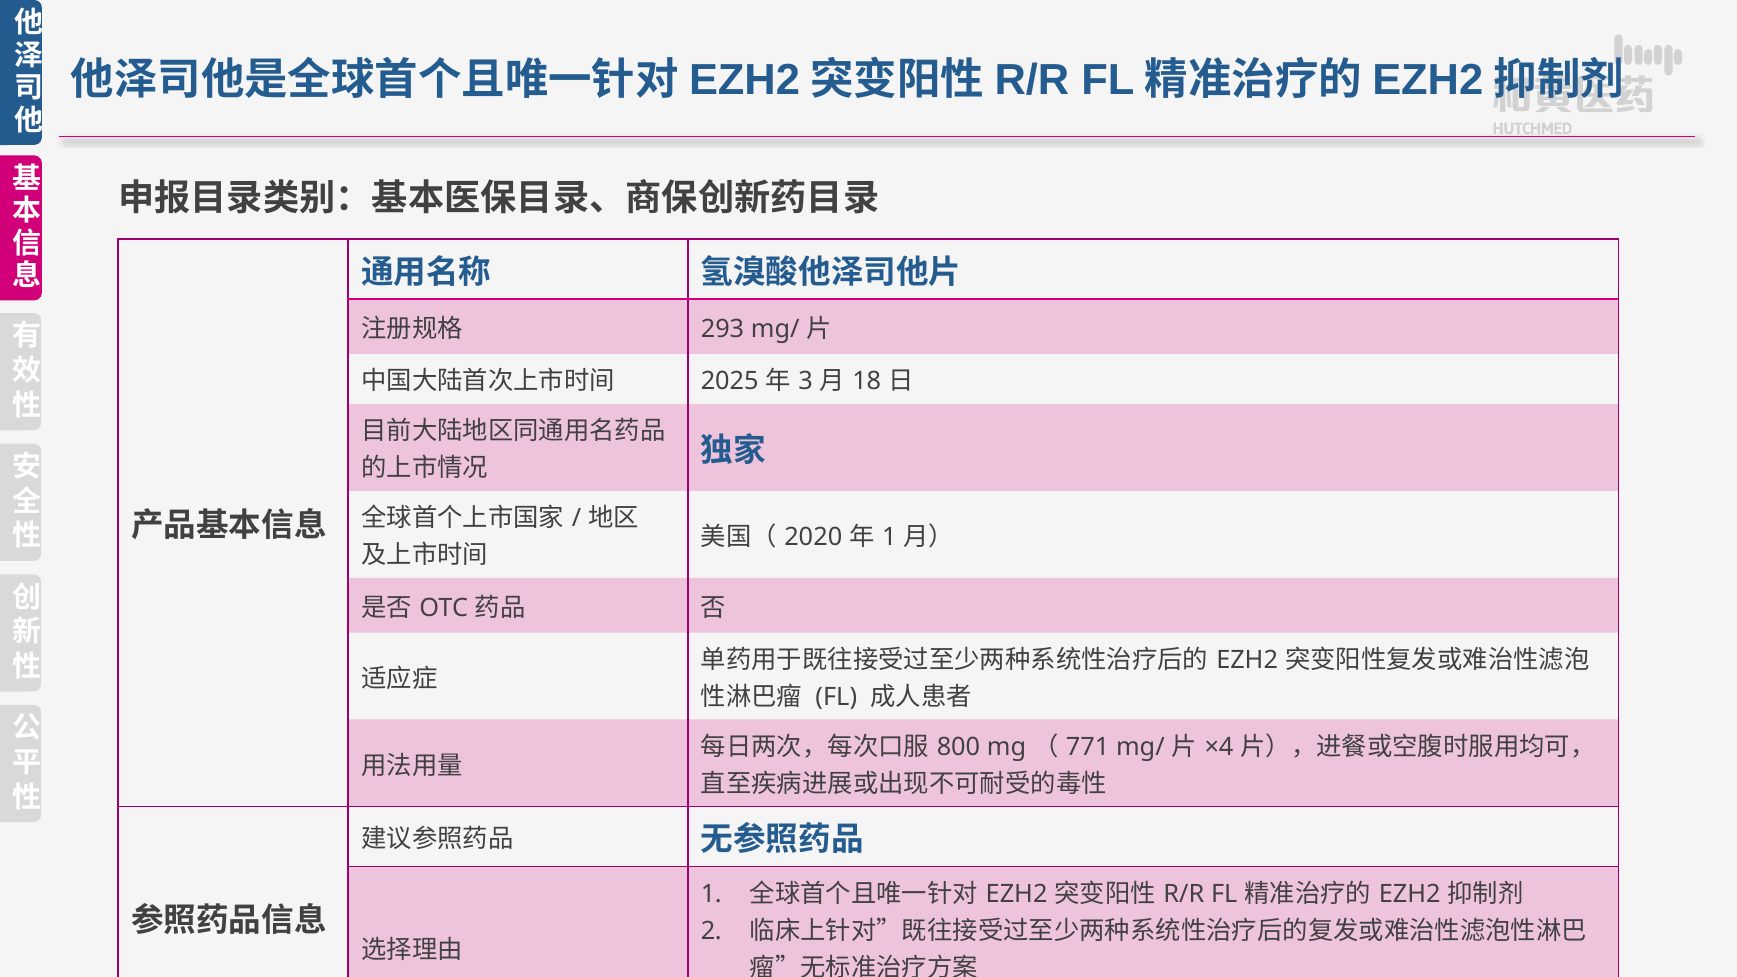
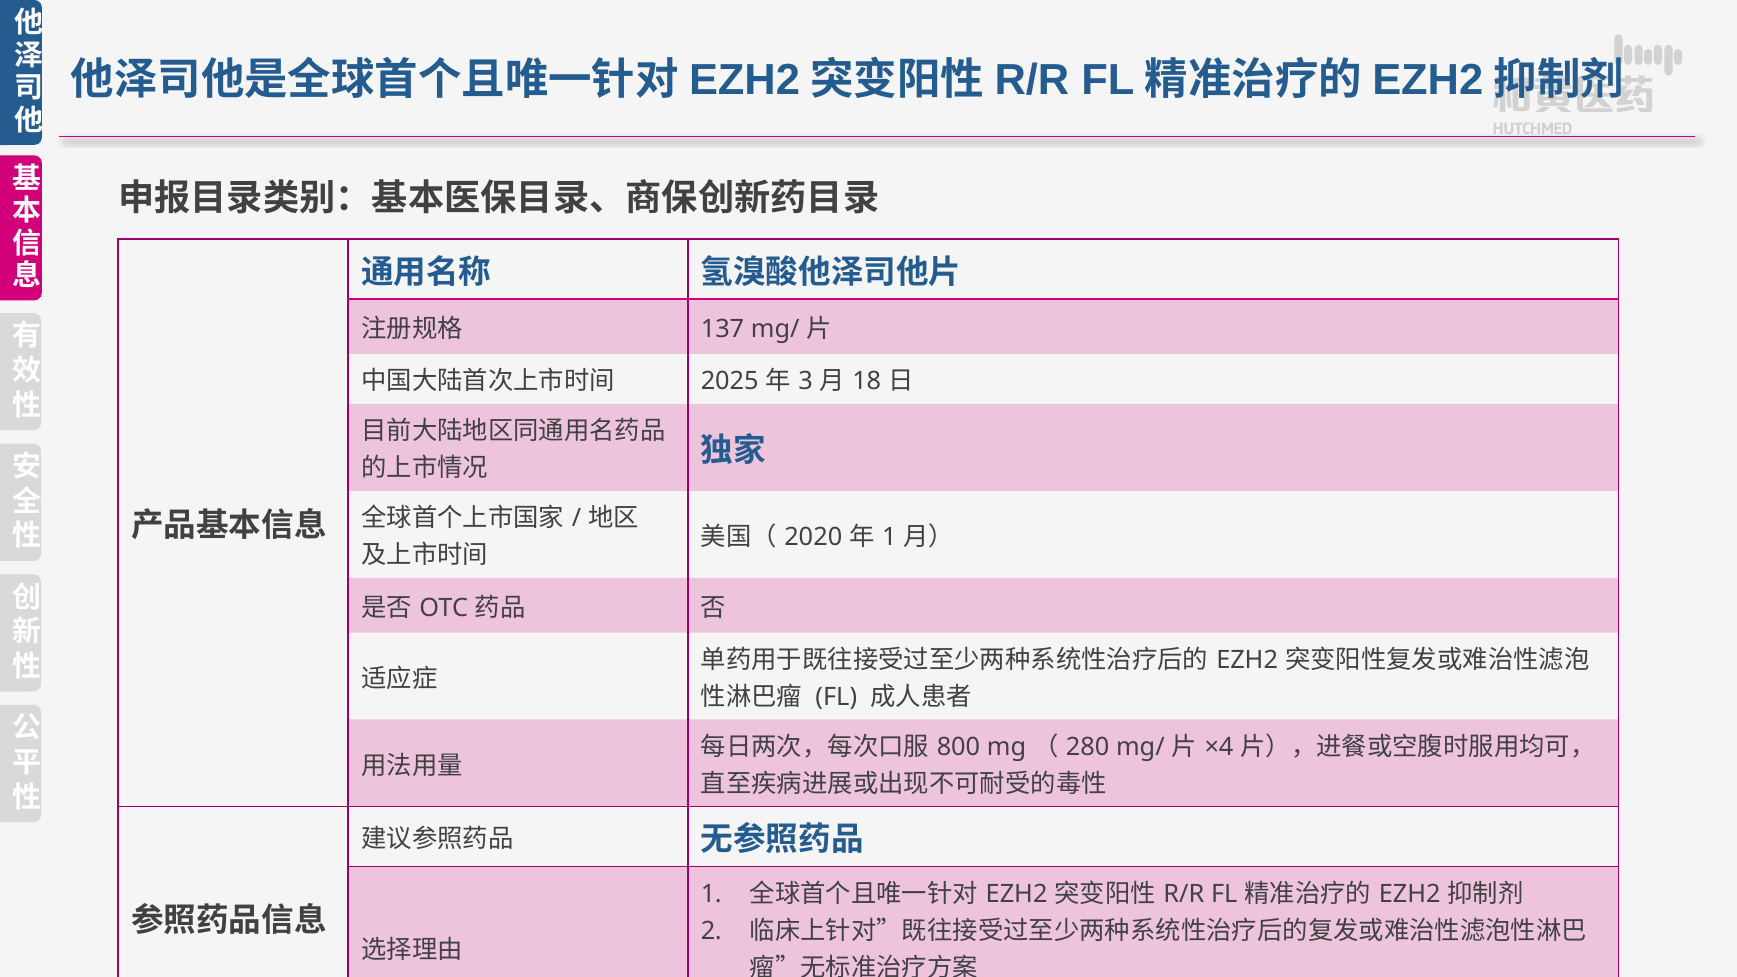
293: 293 -> 137 (723, 329)
771: 771 -> 280 (1088, 747)
